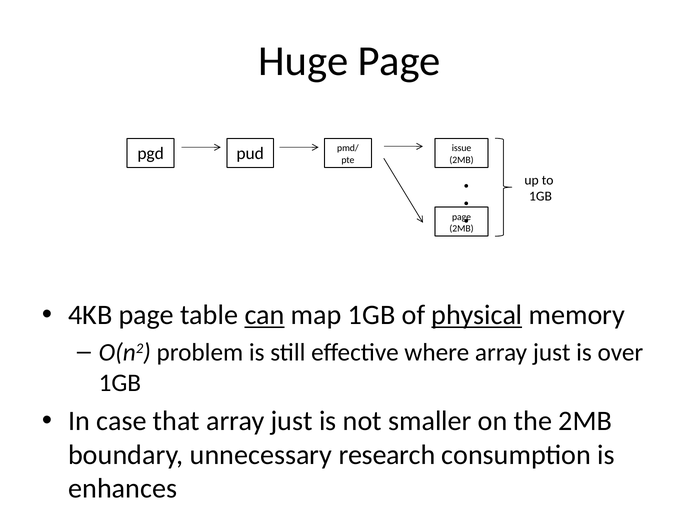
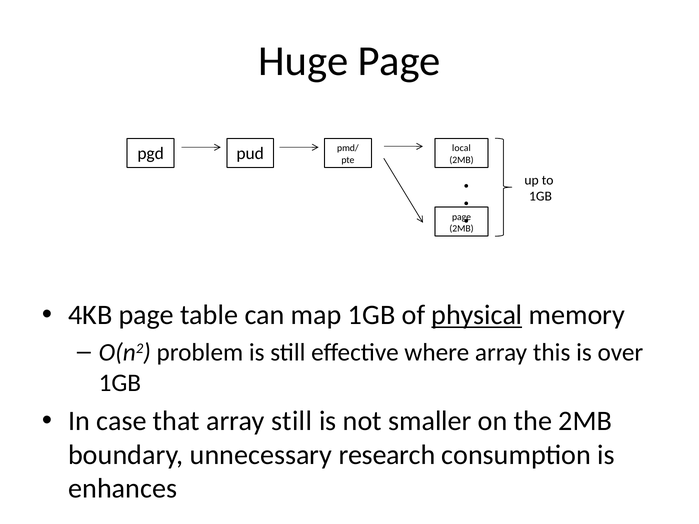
issue: issue -> local (461, 148)
can underline: present -> none (265, 315)
where array just: just -> this (552, 353)
that array just: just -> still (292, 421)
